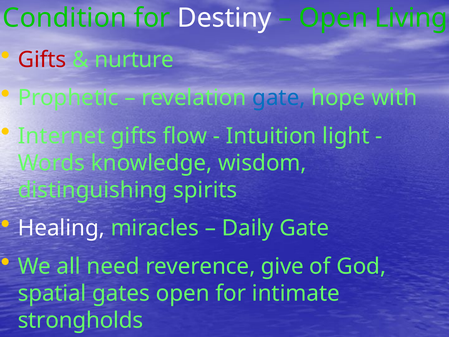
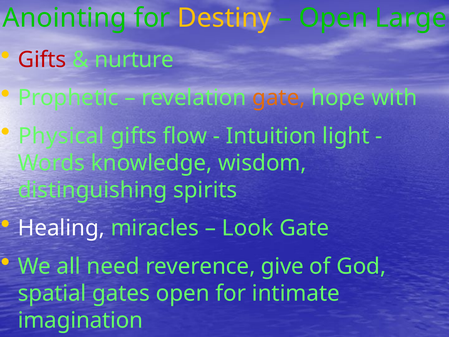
Condition: Condition -> Anointing (65, 18)
Destiny colour: white -> yellow (224, 18)
Living: Living -> Large (411, 18)
gate colour: blue -> orange (279, 98)
Internet: Internet -> Physical (61, 136)
Daily: Daily -> Look (248, 228)
strongholds: strongholds -> imagination (80, 320)
